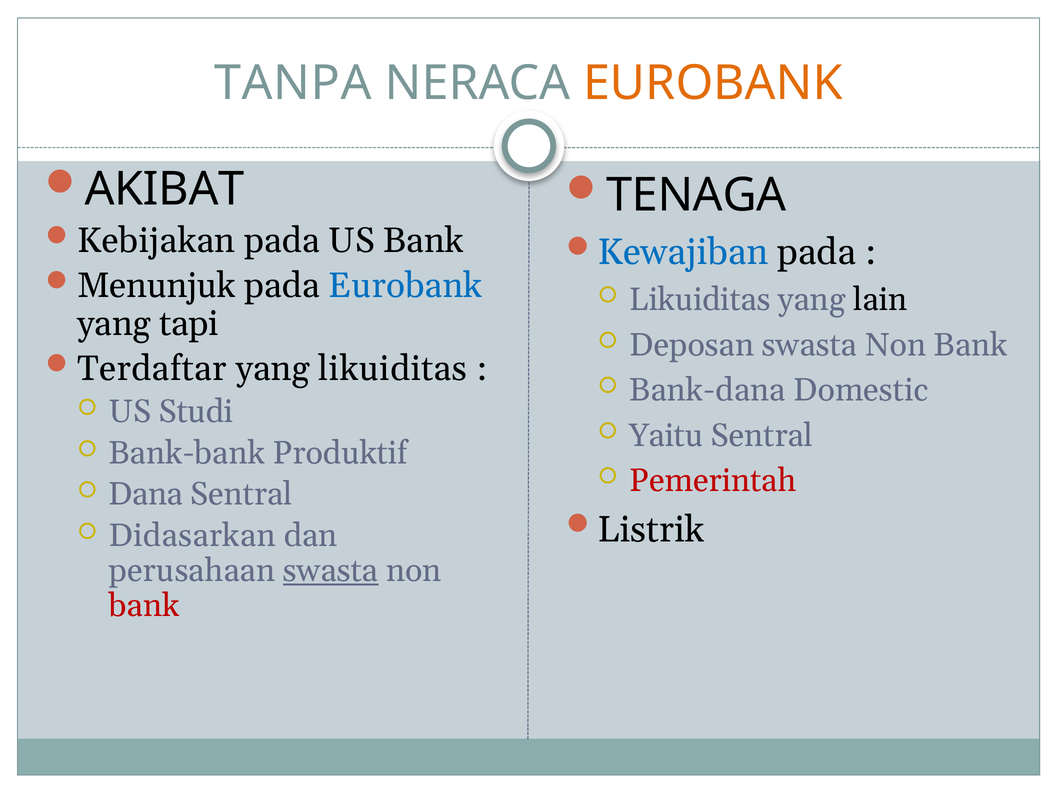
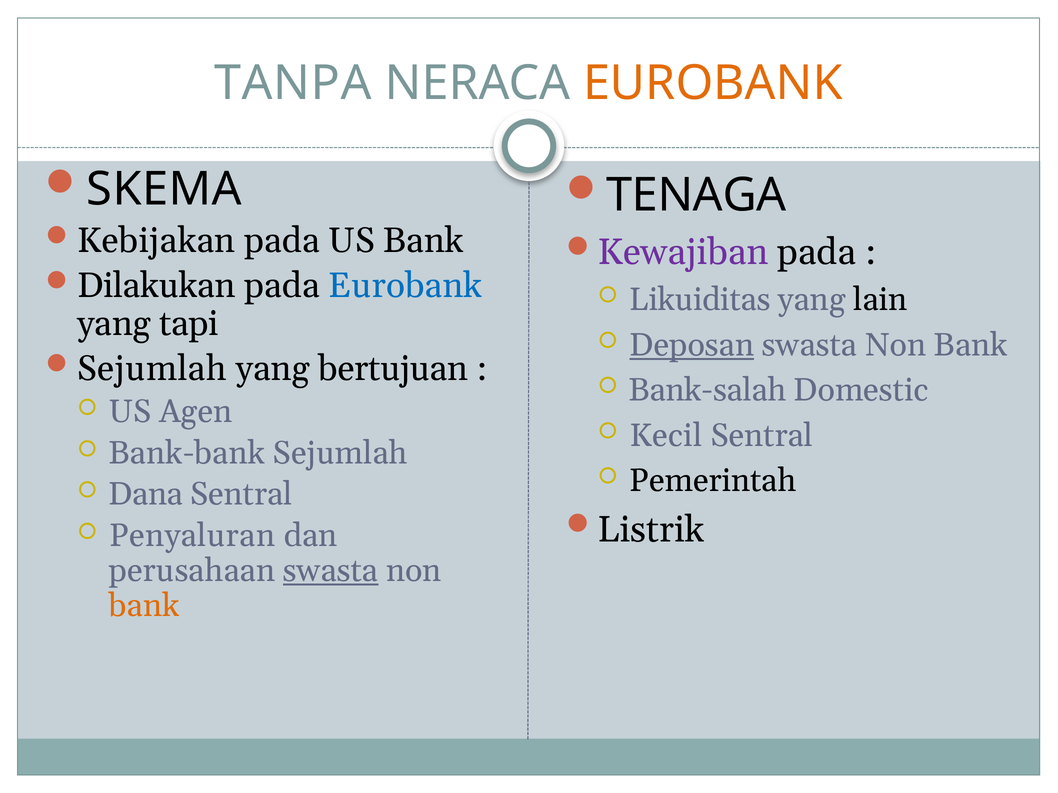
AKIBAT: AKIBAT -> SKEMA (164, 189)
Kewajiban colour: blue -> purple (683, 252)
Menunjuk: Menunjuk -> Dilakukan (156, 286)
Deposan underline: none -> present (692, 345)
Terdaftar: Terdaftar -> Sejumlah (152, 369)
yang likuiditas: likuiditas -> bertujuan (393, 369)
Bank-dana: Bank-dana -> Bank-salah (708, 390)
Studi: Studi -> Agen (196, 412)
Yaitu: Yaitu -> Kecil (666, 436)
Bank-bank Produktif: Produktif -> Sejumlah (340, 453)
Pemerintah colour: red -> black (713, 481)
Didasarkan: Didasarkan -> Penyaluran (192, 536)
bank colour: red -> orange (144, 606)
